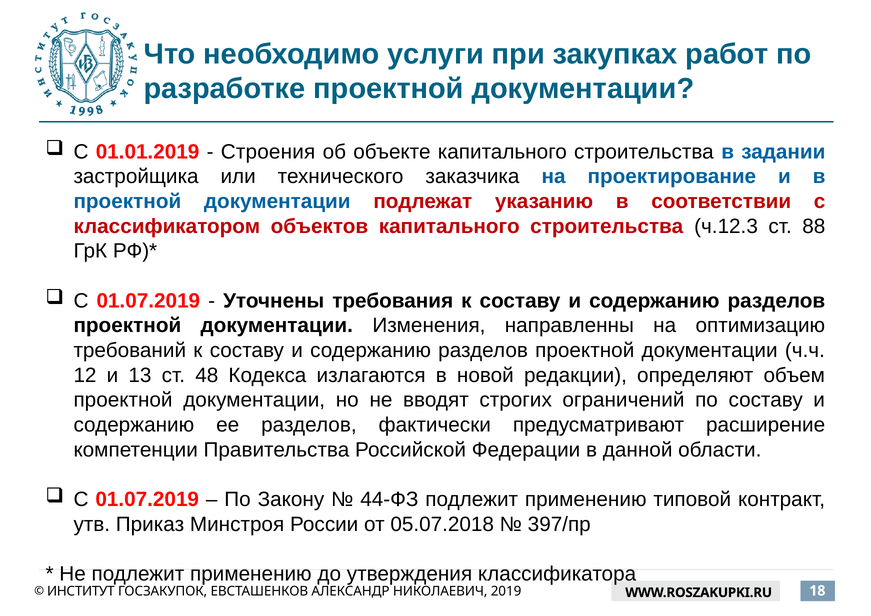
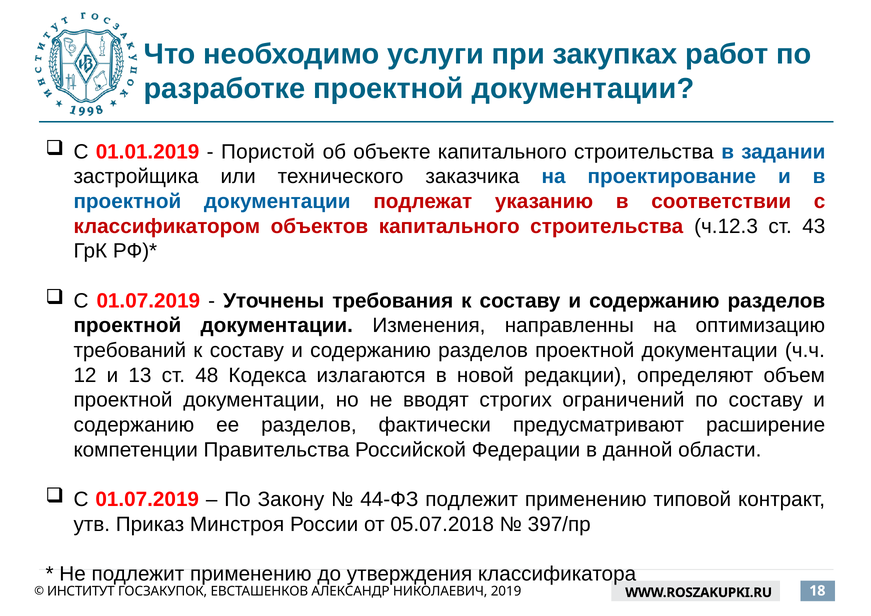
Строения: Строения -> Пористой (268, 152)
88: 88 -> 43 (814, 226)
